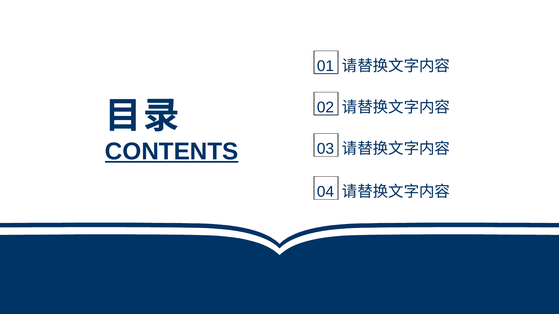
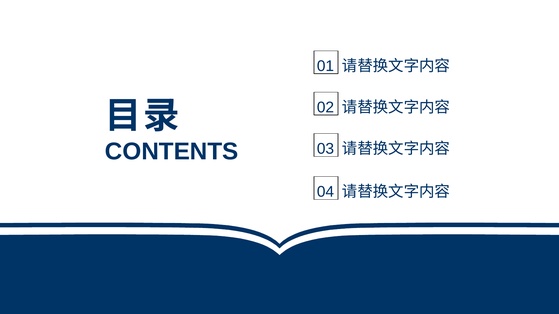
CONTENTS underline: present -> none (172, 152)
